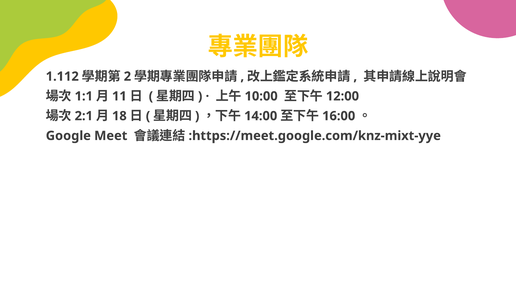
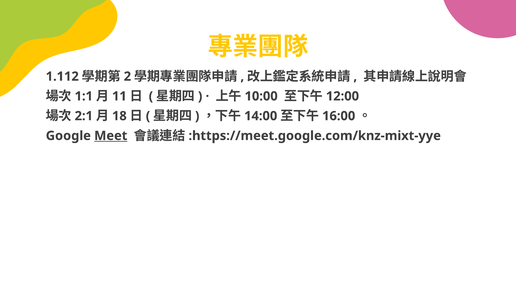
Meet underline: none -> present (111, 136)
